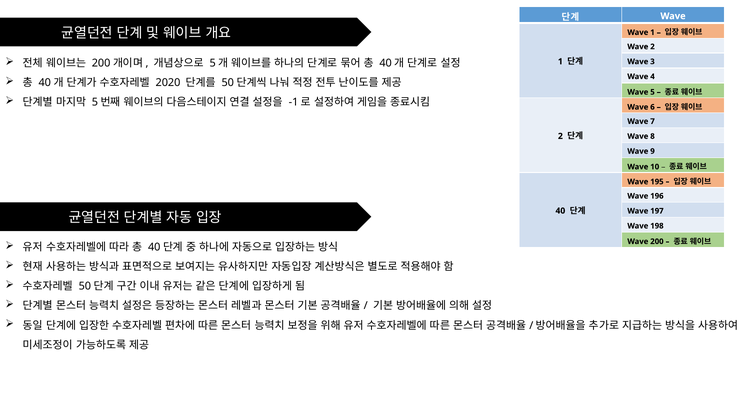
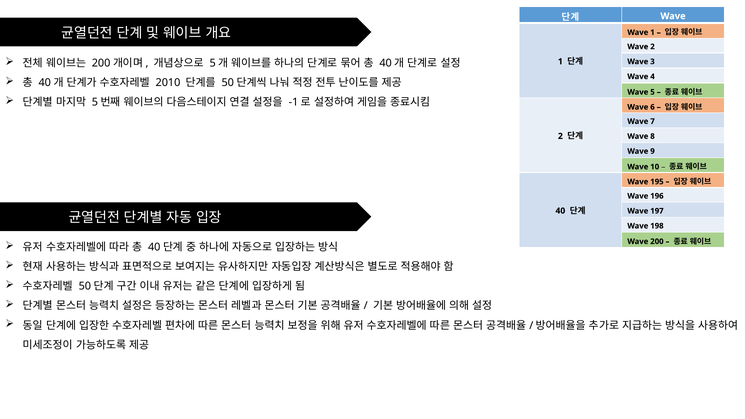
2020: 2020 -> 2010 (168, 83)
